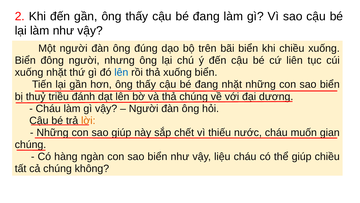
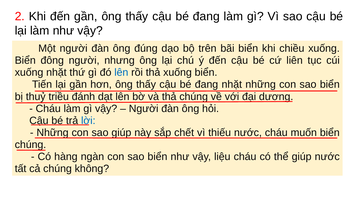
lời colour: orange -> blue (88, 120)
muốn gian: gian -> biển (330, 132)
giúp chiều: chiều -> nước (327, 156)
